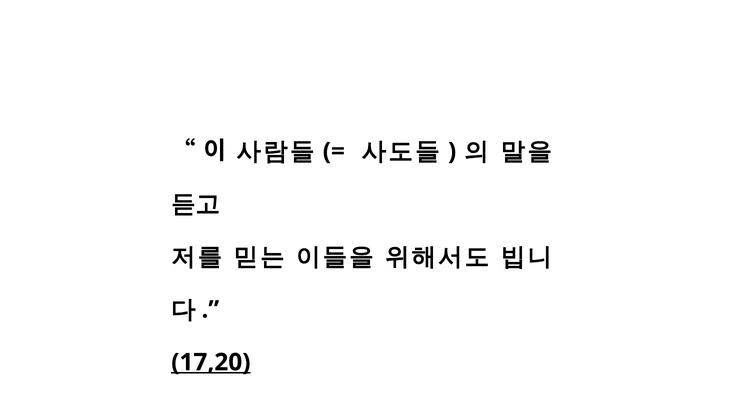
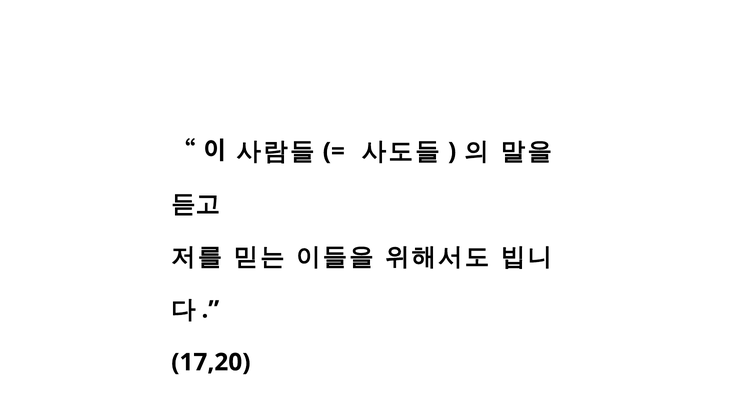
17,20 underline: present -> none (211, 362)
